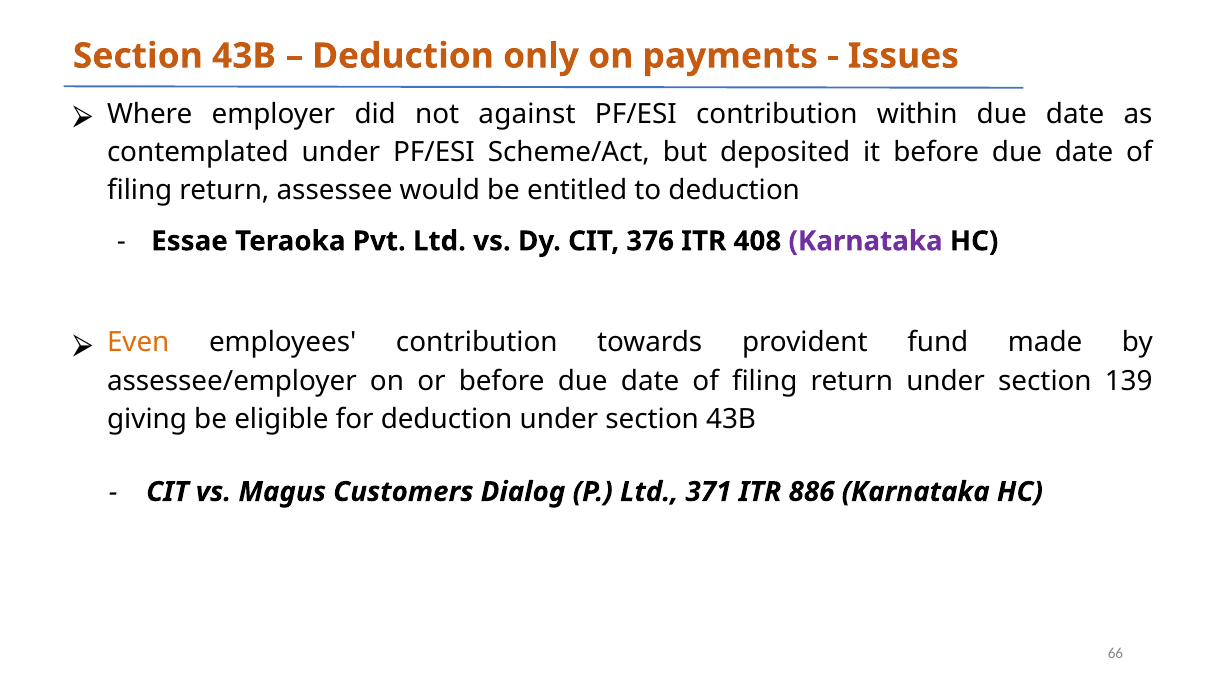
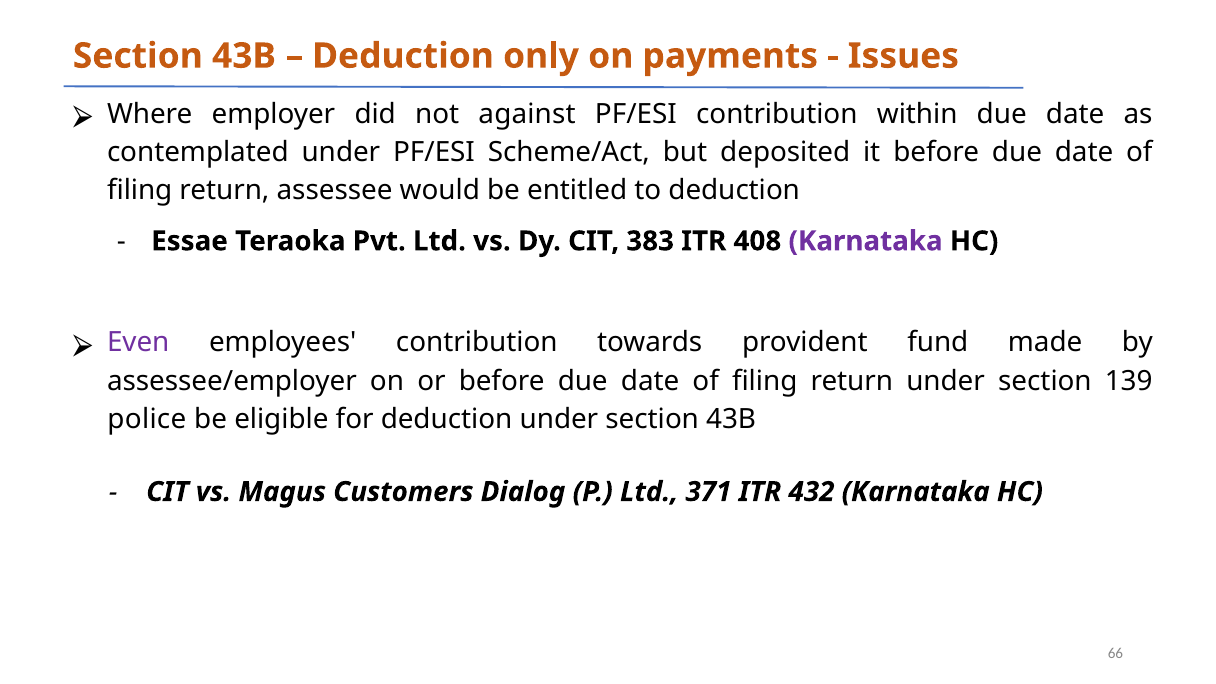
376: 376 -> 383 (650, 241)
Even colour: orange -> purple (138, 343)
giving: giving -> police (147, 419)
886: 886 -> 432 (812, 492)
